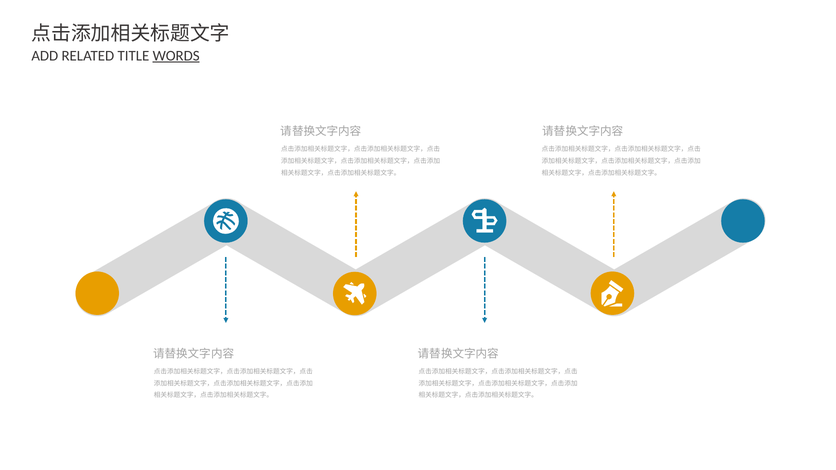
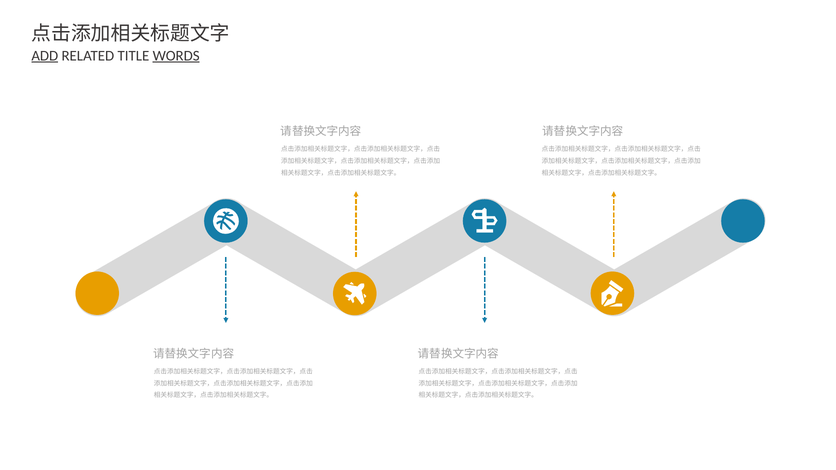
ADD underline: none -> present (45, 56)
